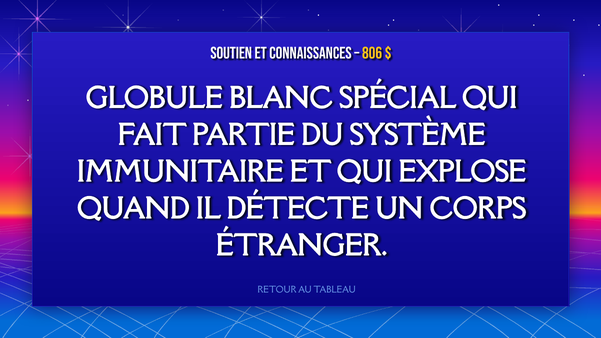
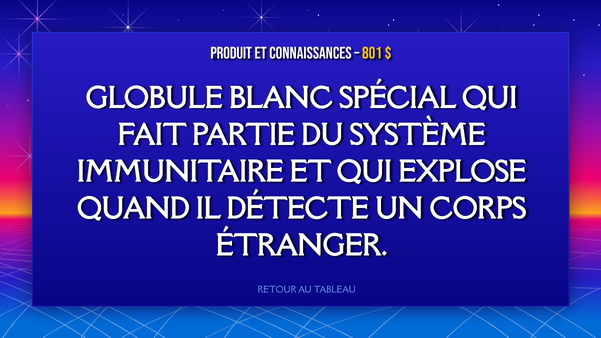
SOUTIEN: SOUTIEN -> PRODUIT (231, 53)
806: 806 -> 801 (372, 53)
